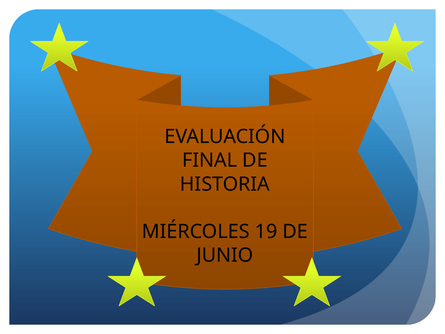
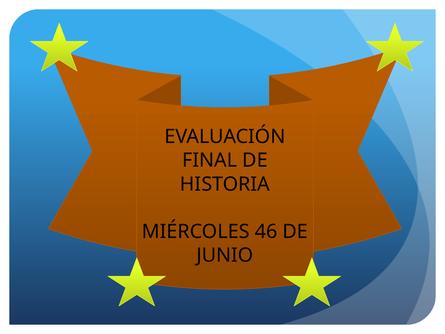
19: 19 -> 46 (266, 231)
